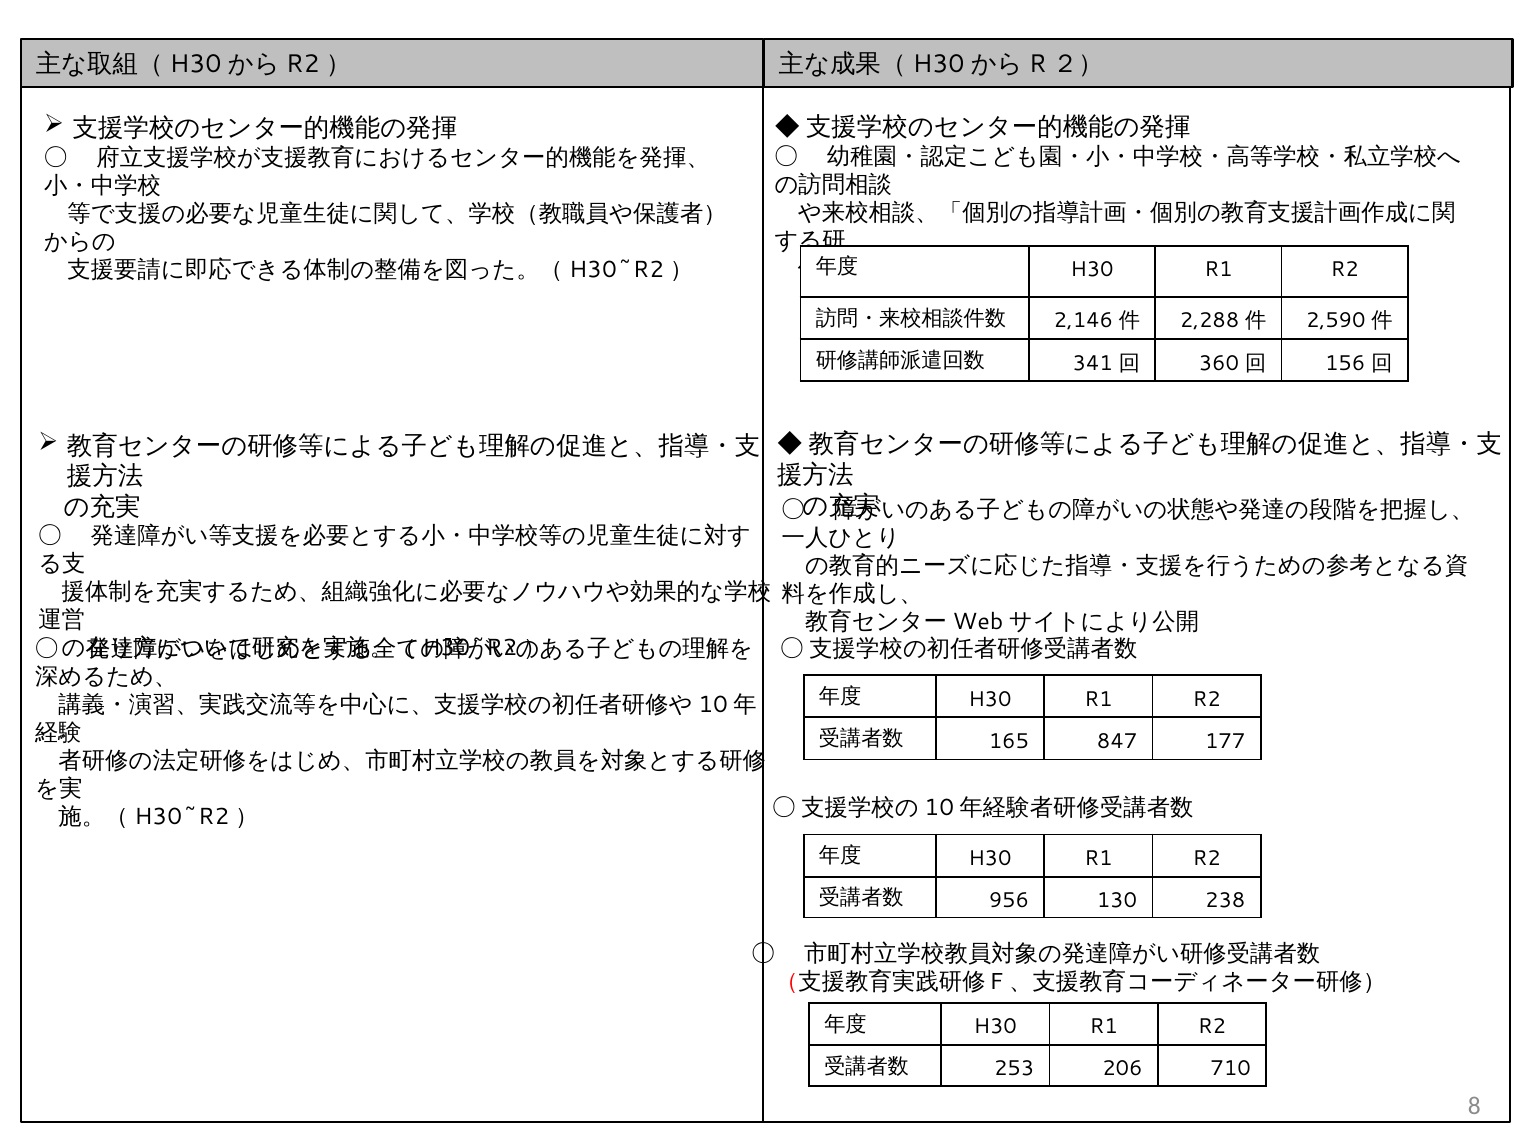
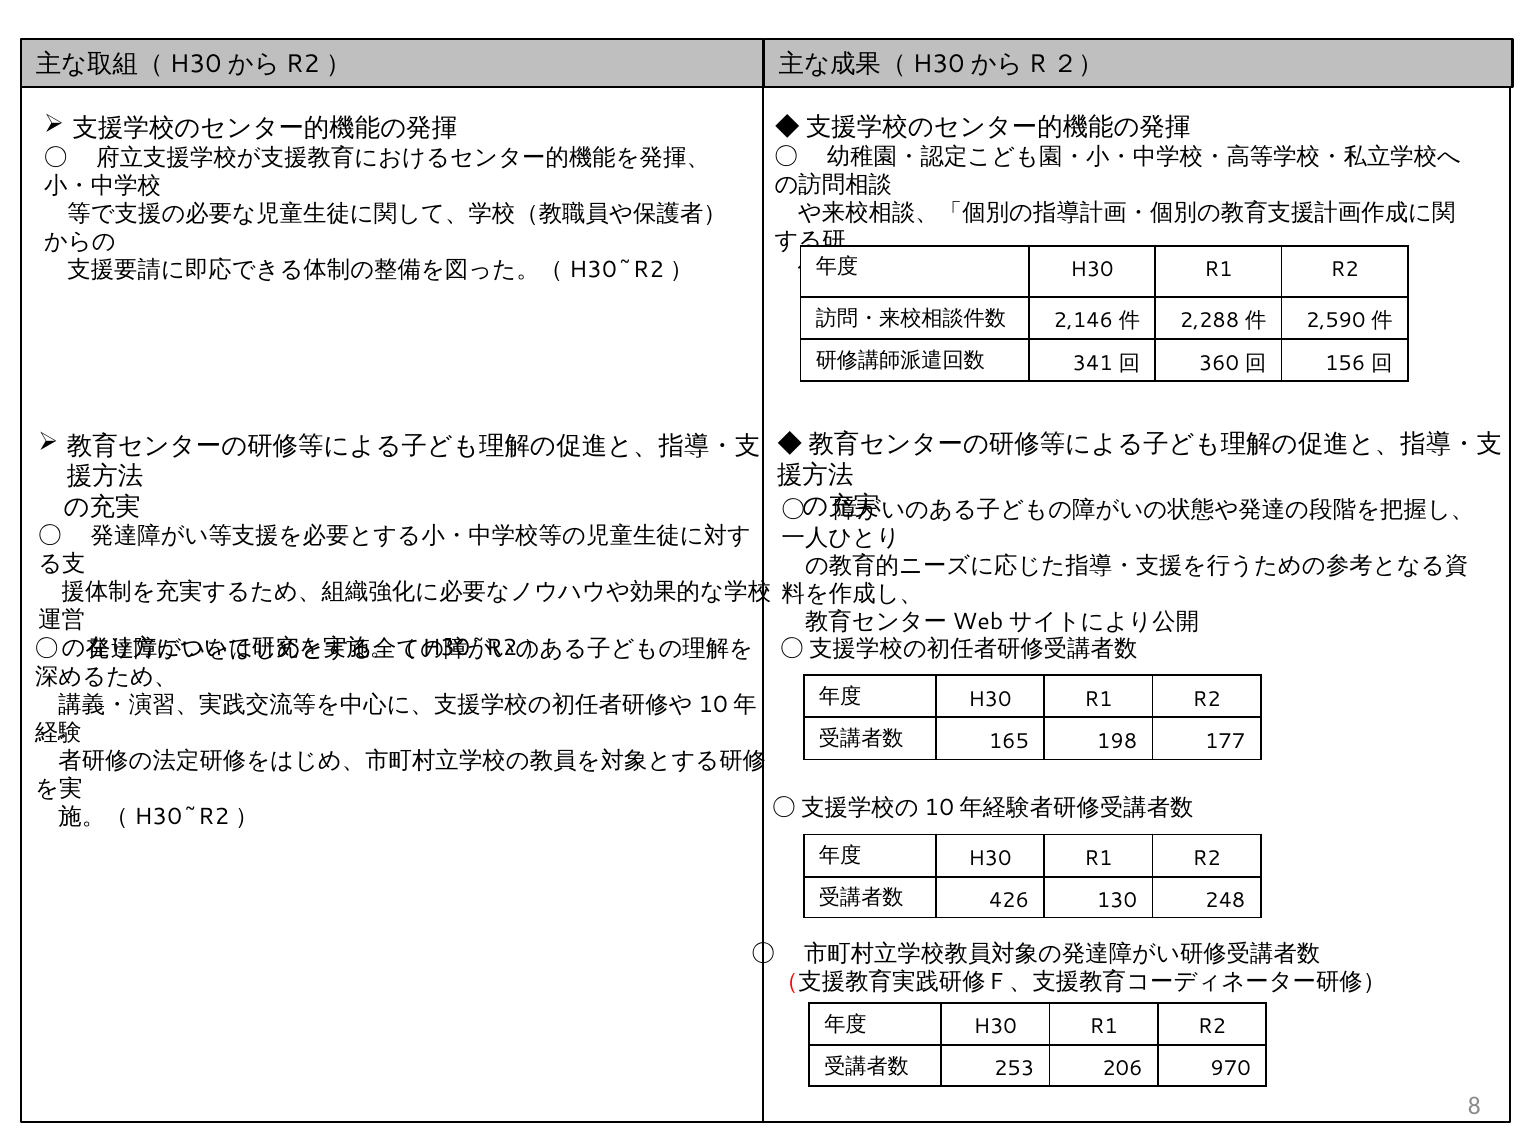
847: 847 -> 198 (1117, 741)
956: 956 -> 426 (1009, 901)
238: 238 -> 248 (1225, 901)
710: 710 -> 970 (1231, 1069)
